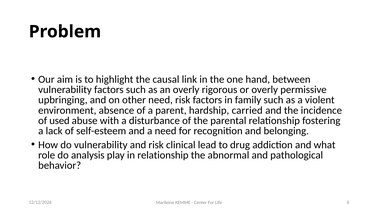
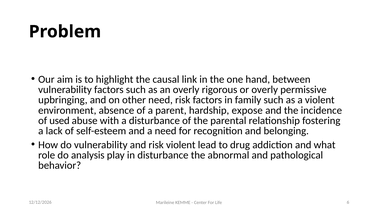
carried: carried -> expose (247, 111)
risk clinical: clinical -> violent (181, 145)
in relationship: relationship -> disturbance (163, 156)
